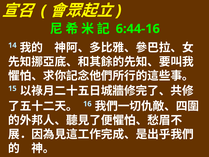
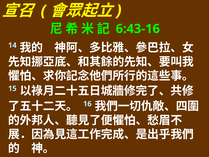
6:44-16: 6:44-16 -> 6:43-16 (138, 29)
